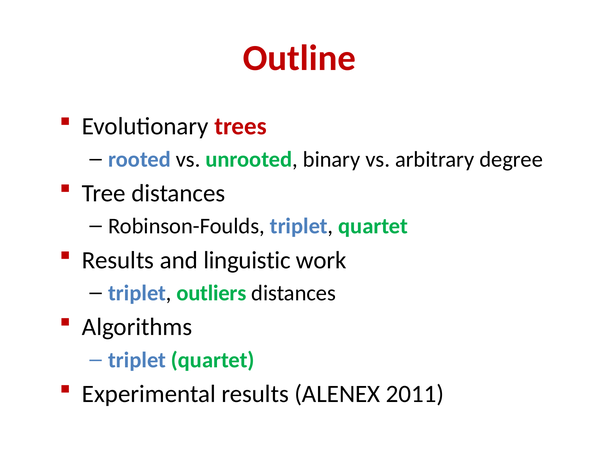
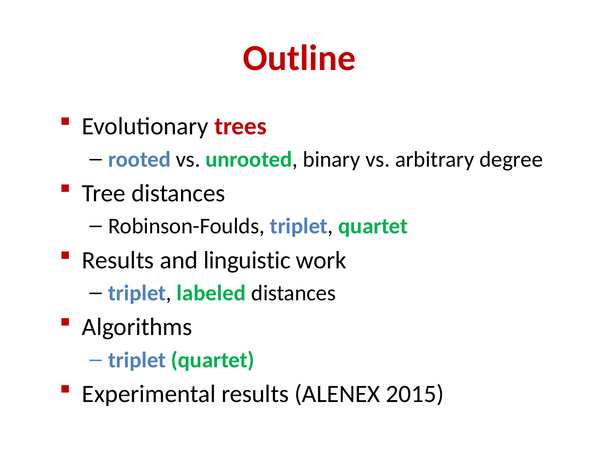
outliers: outliers -> labeled (211, 293)
2011: 2011 -> 2015 (415, 394)
